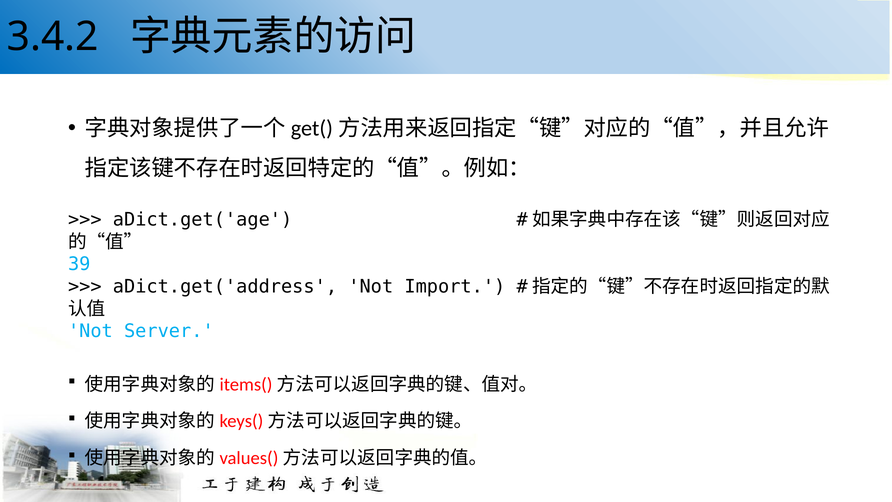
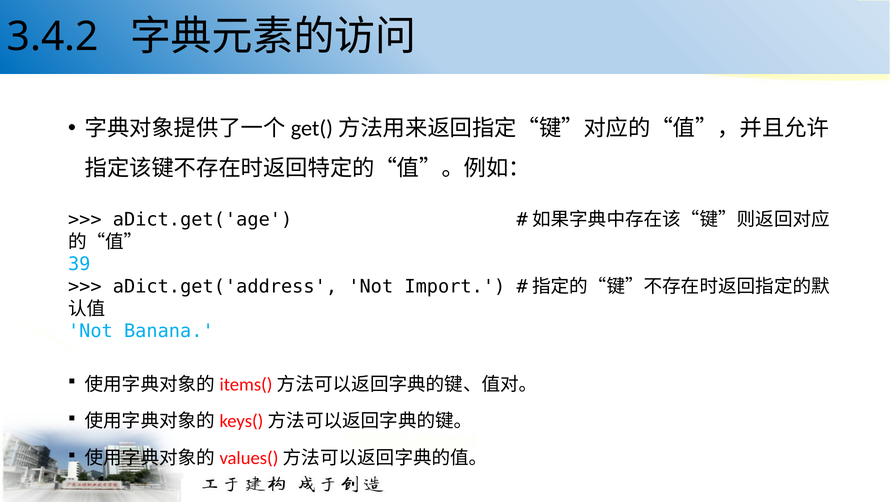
Server: Server -> Banana (169, 331)
